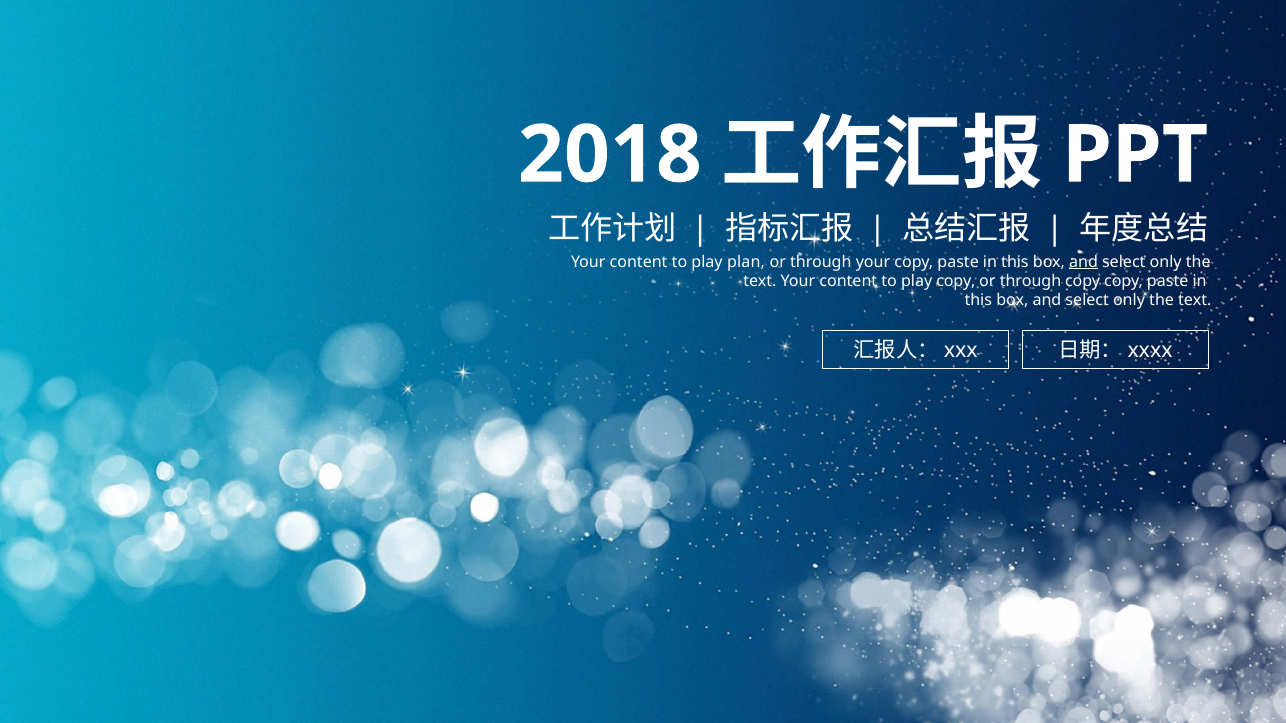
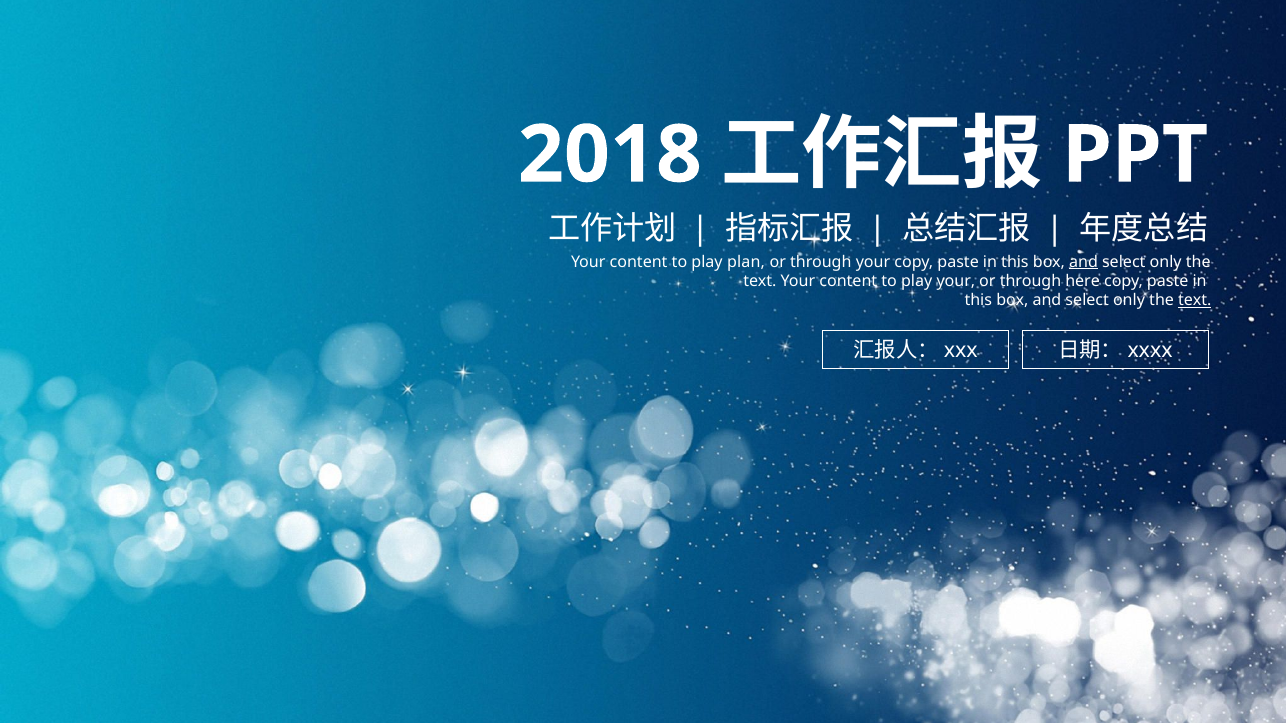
play copy: copy -> your (956, 281)
through copy: copy -> here (1083, 281)
text underline: none -> present (1195, 301)
